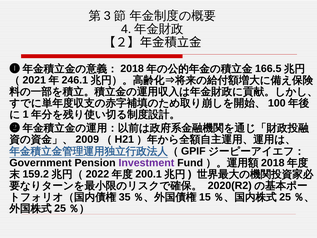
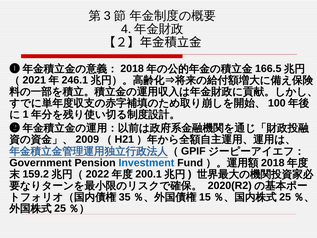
Investment colour: purple -> blue (146, 163)
